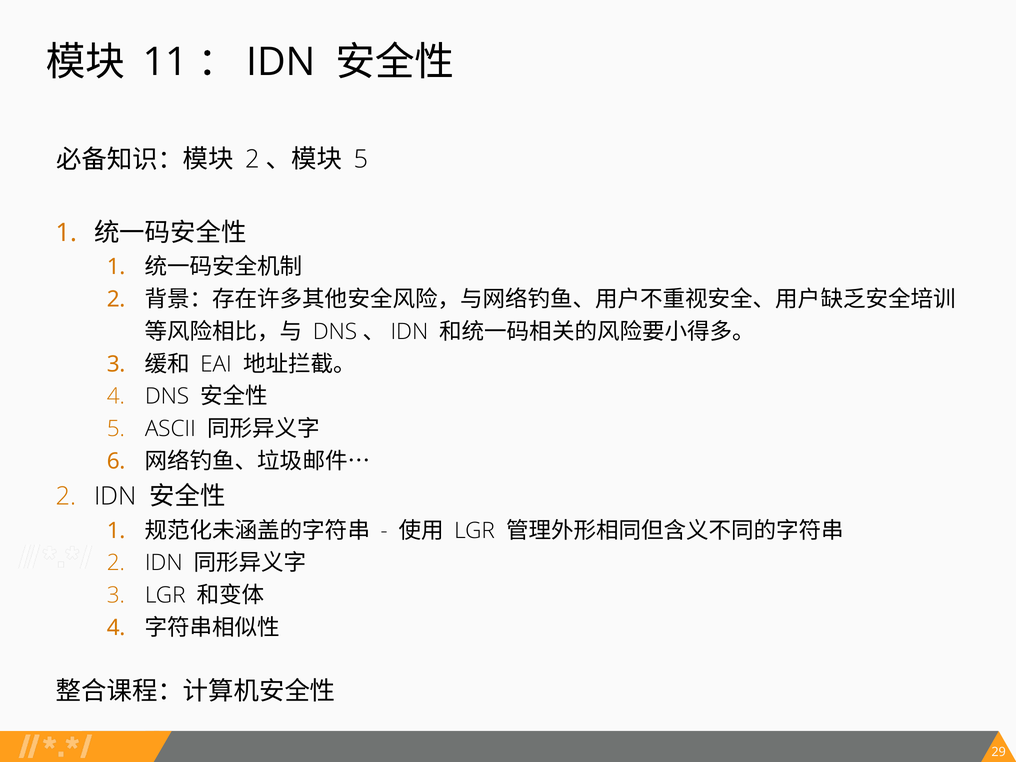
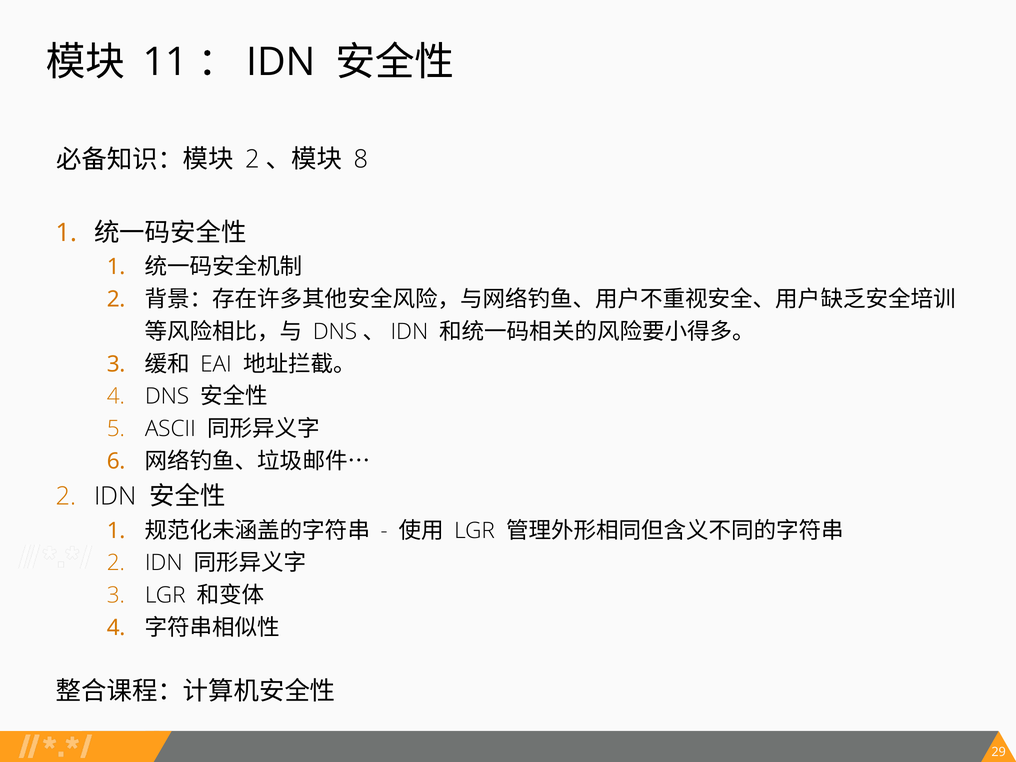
5: 5 -> 8 (361, 160)
